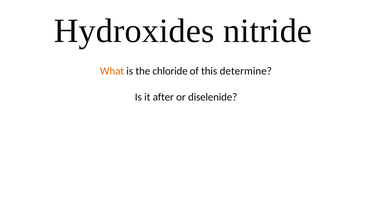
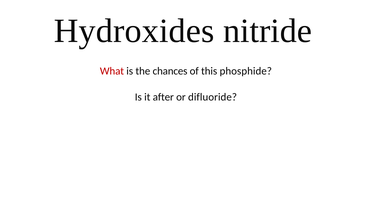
What colour: orange -> red (112, 71)
chloride: chloride -> chances (170, 71)
determine: determine -> phosphide (246, 71)
diselenide: diselenide -> difluoride (213, 97)
